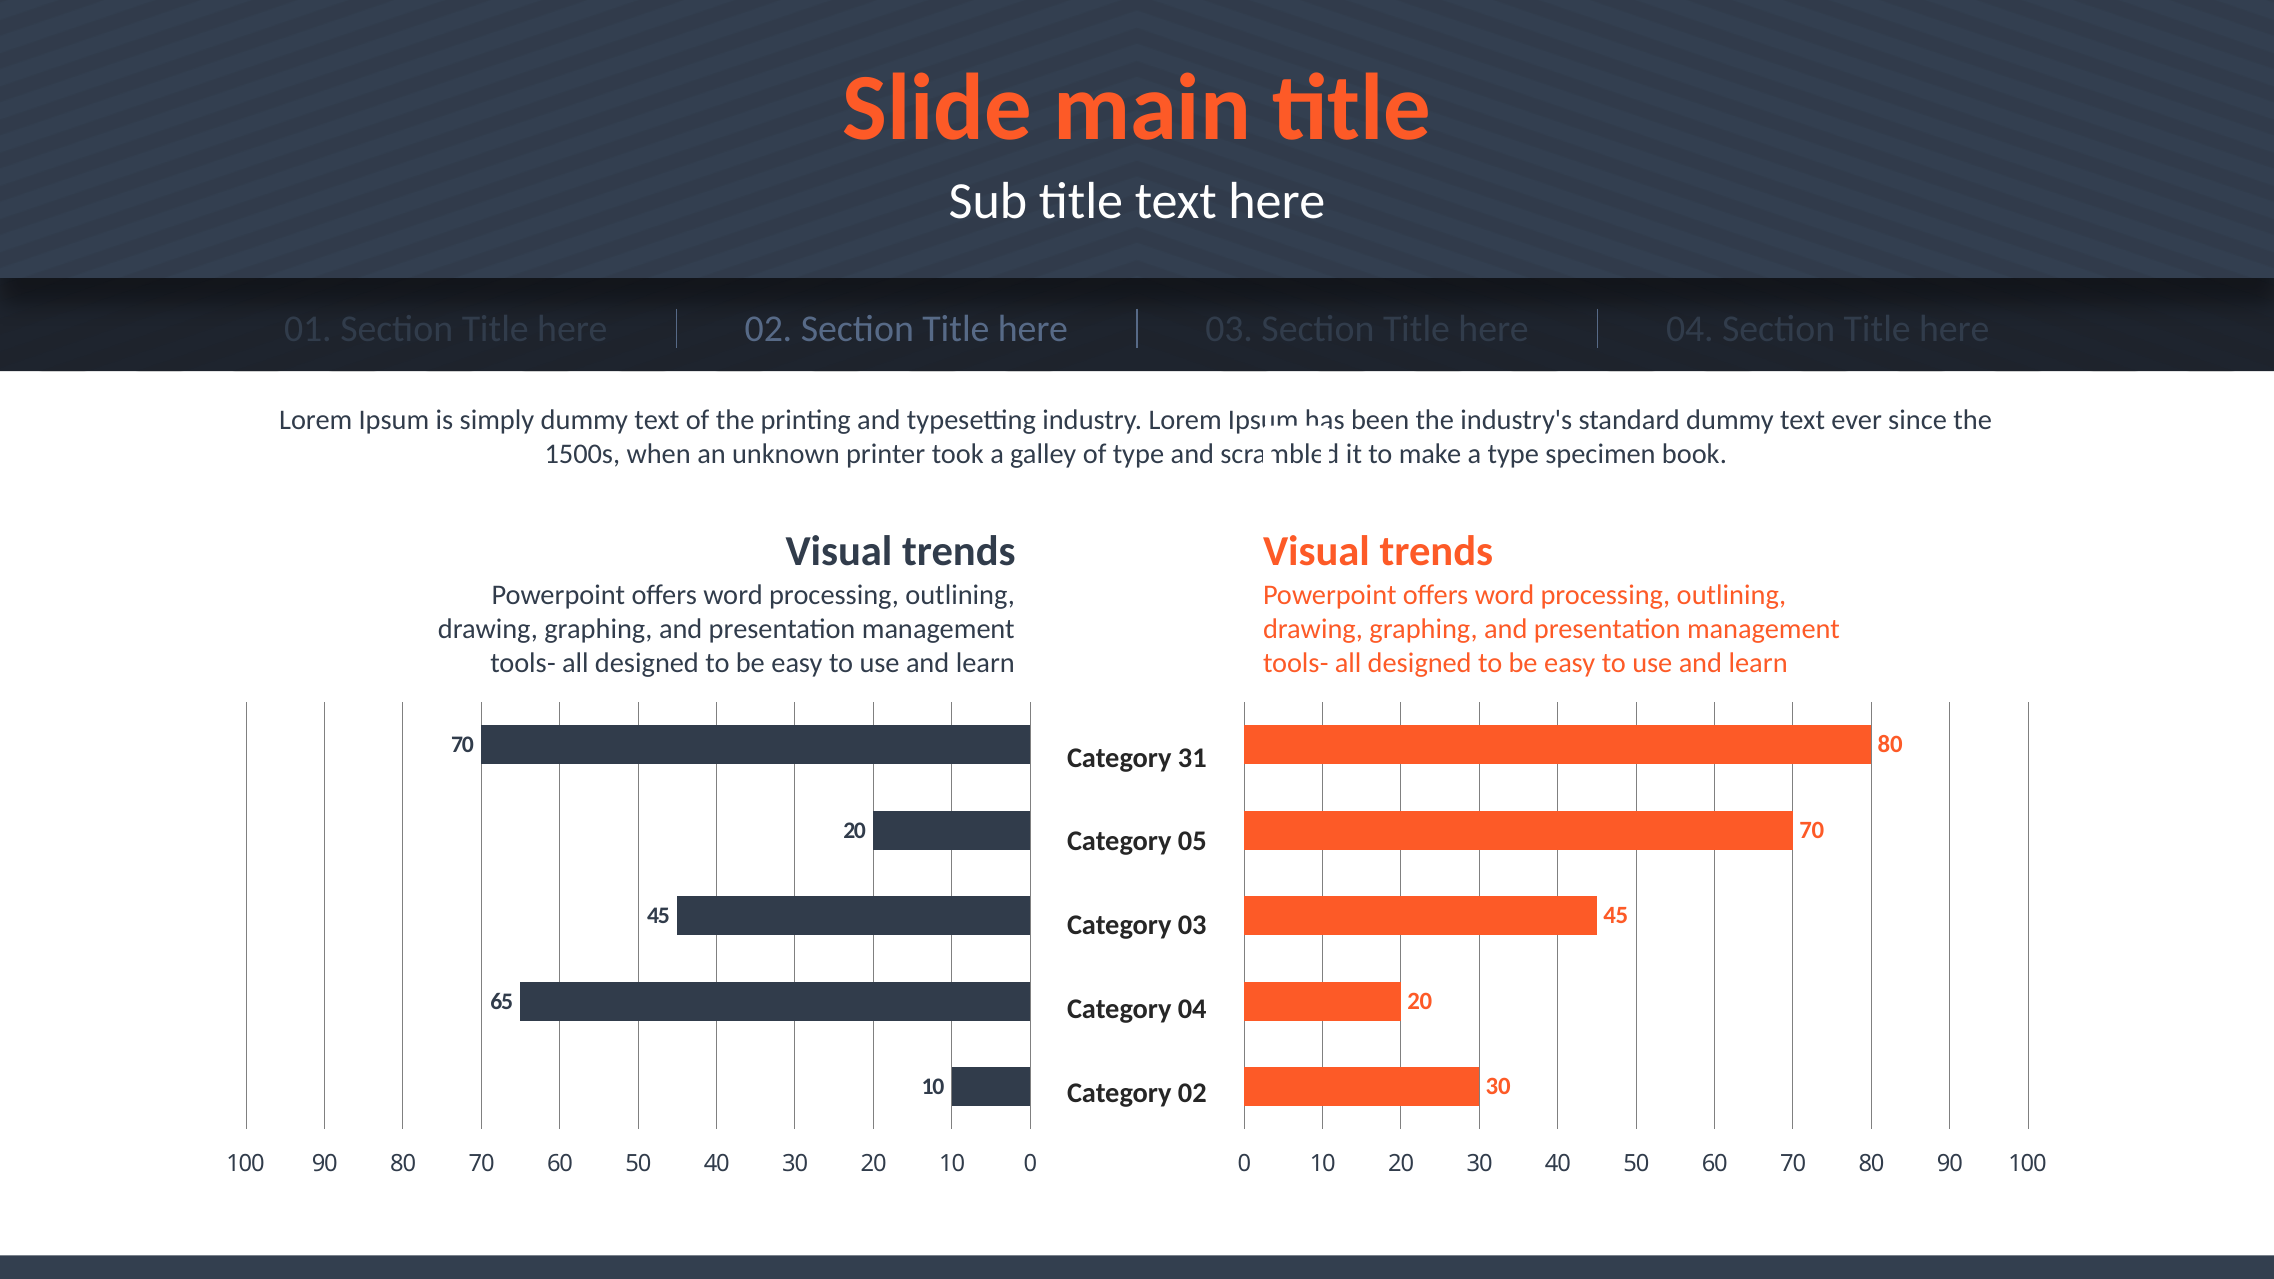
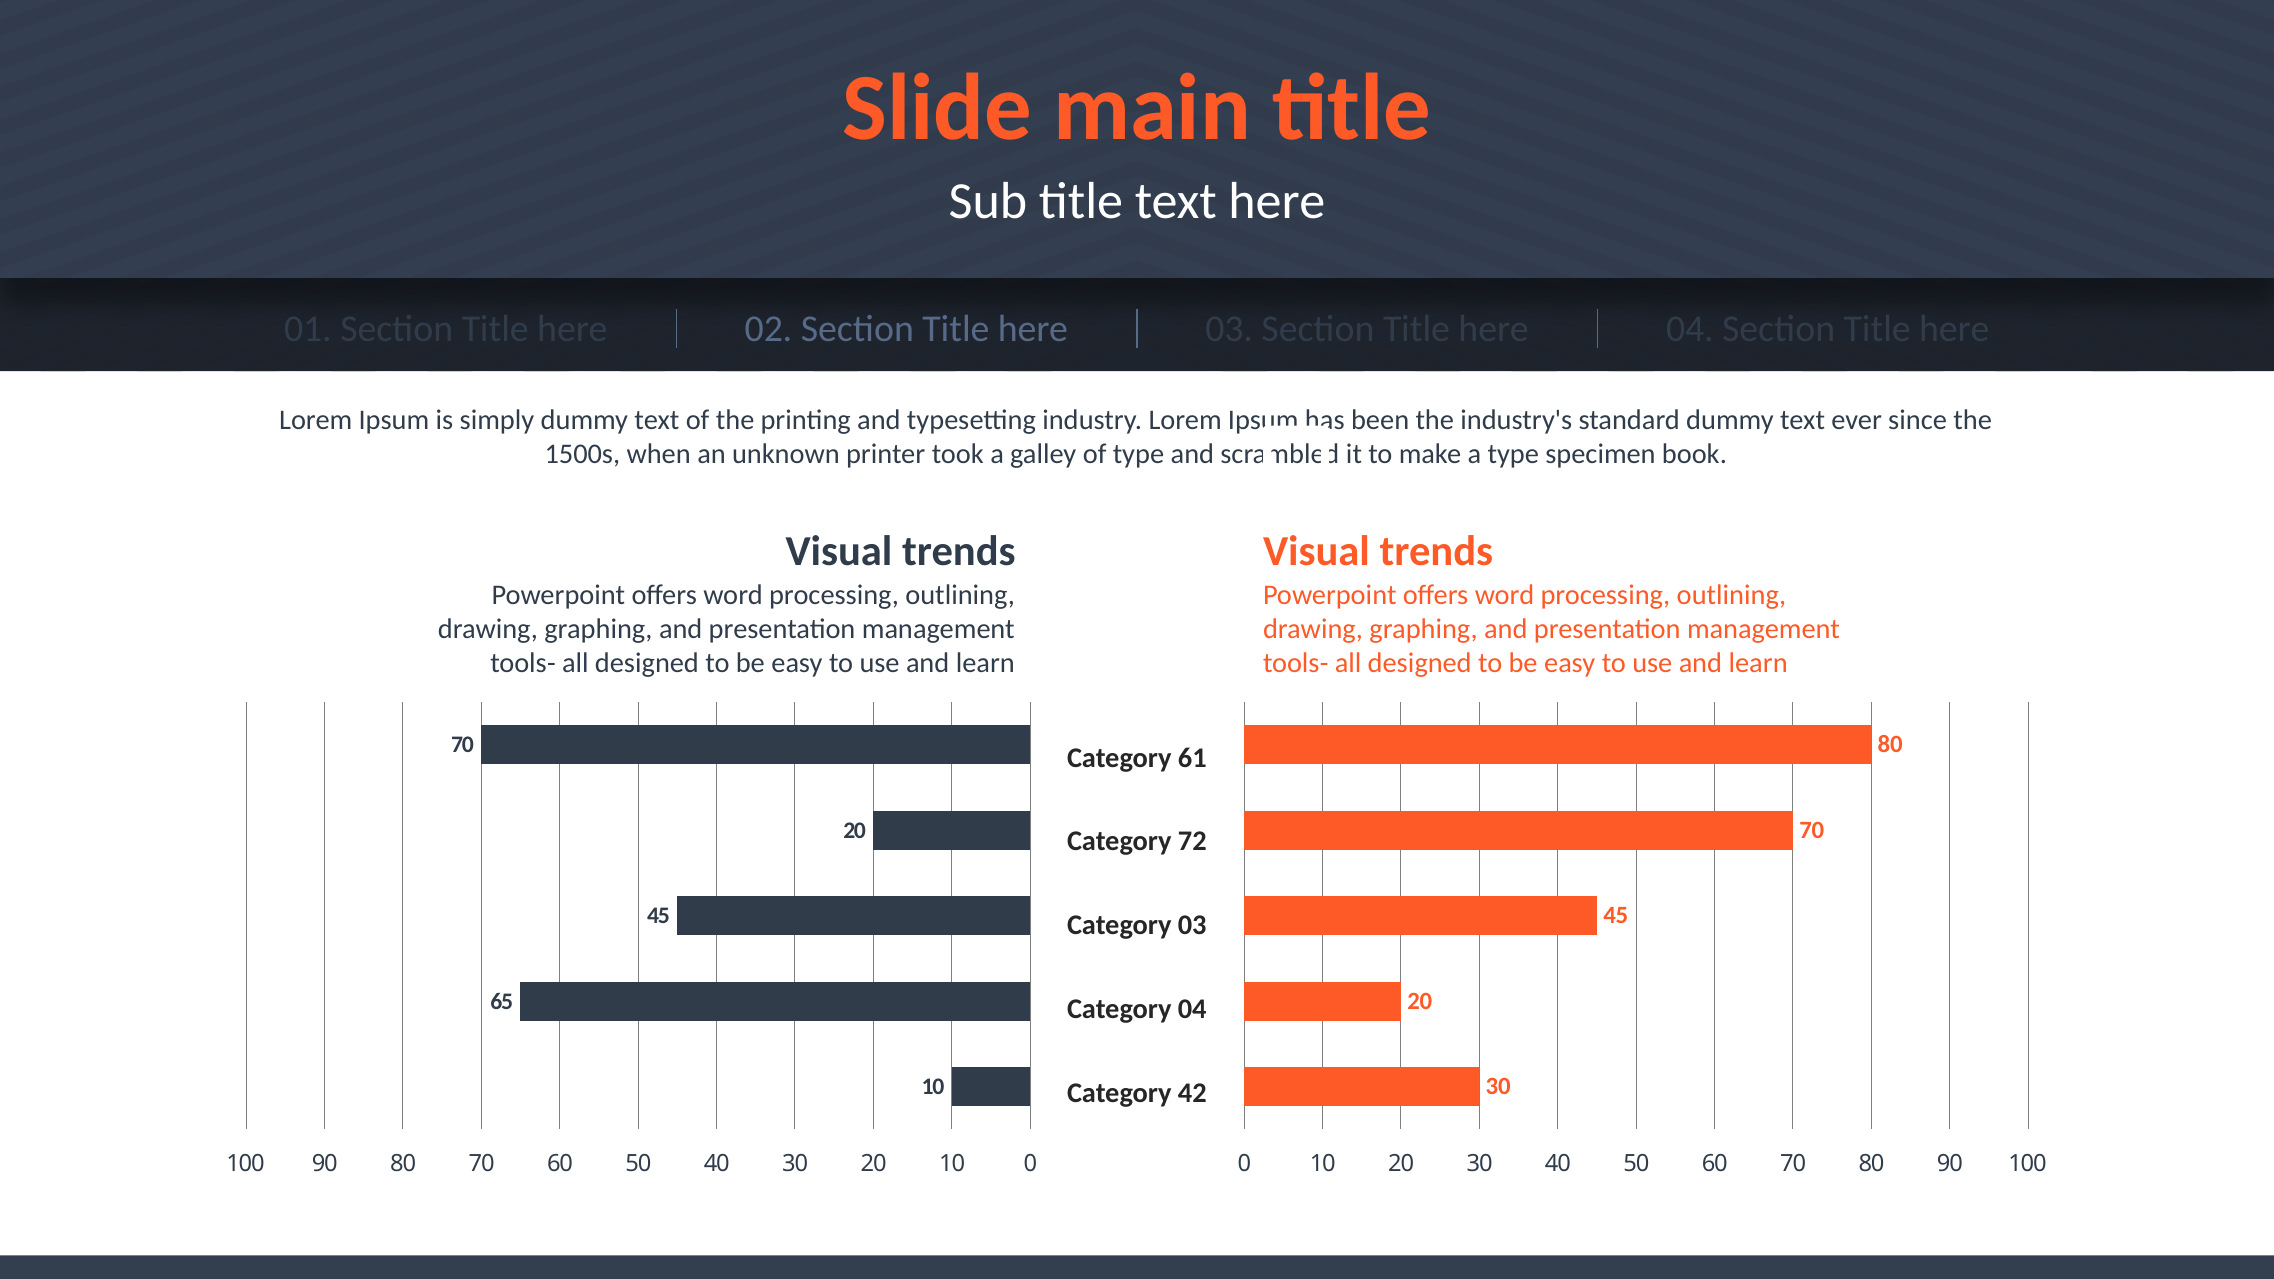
31: 31 -> 61 (1192, 758)
05: 05 -> 72 (1192, 842)
Category 02: 02 -> 42 (1192, 1093)
